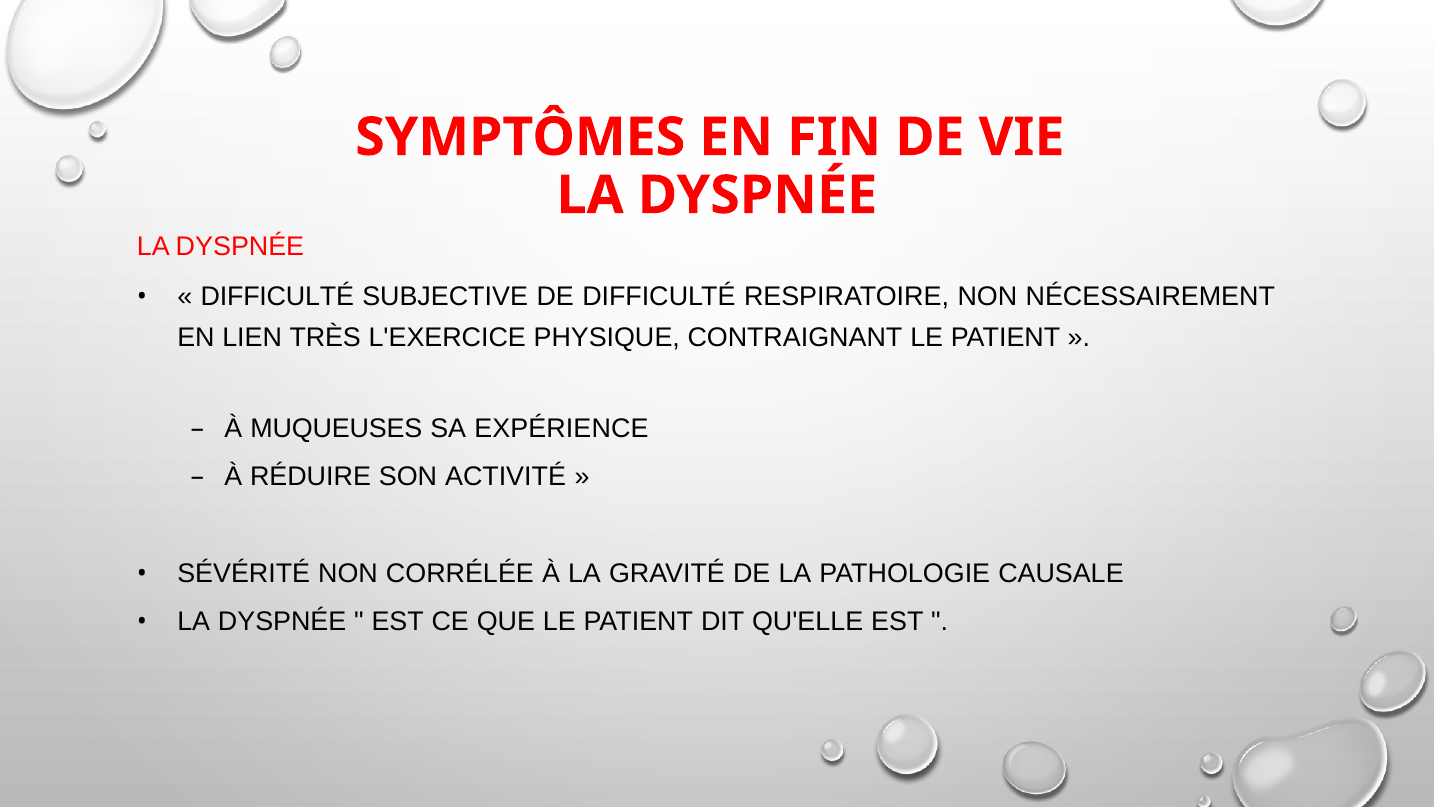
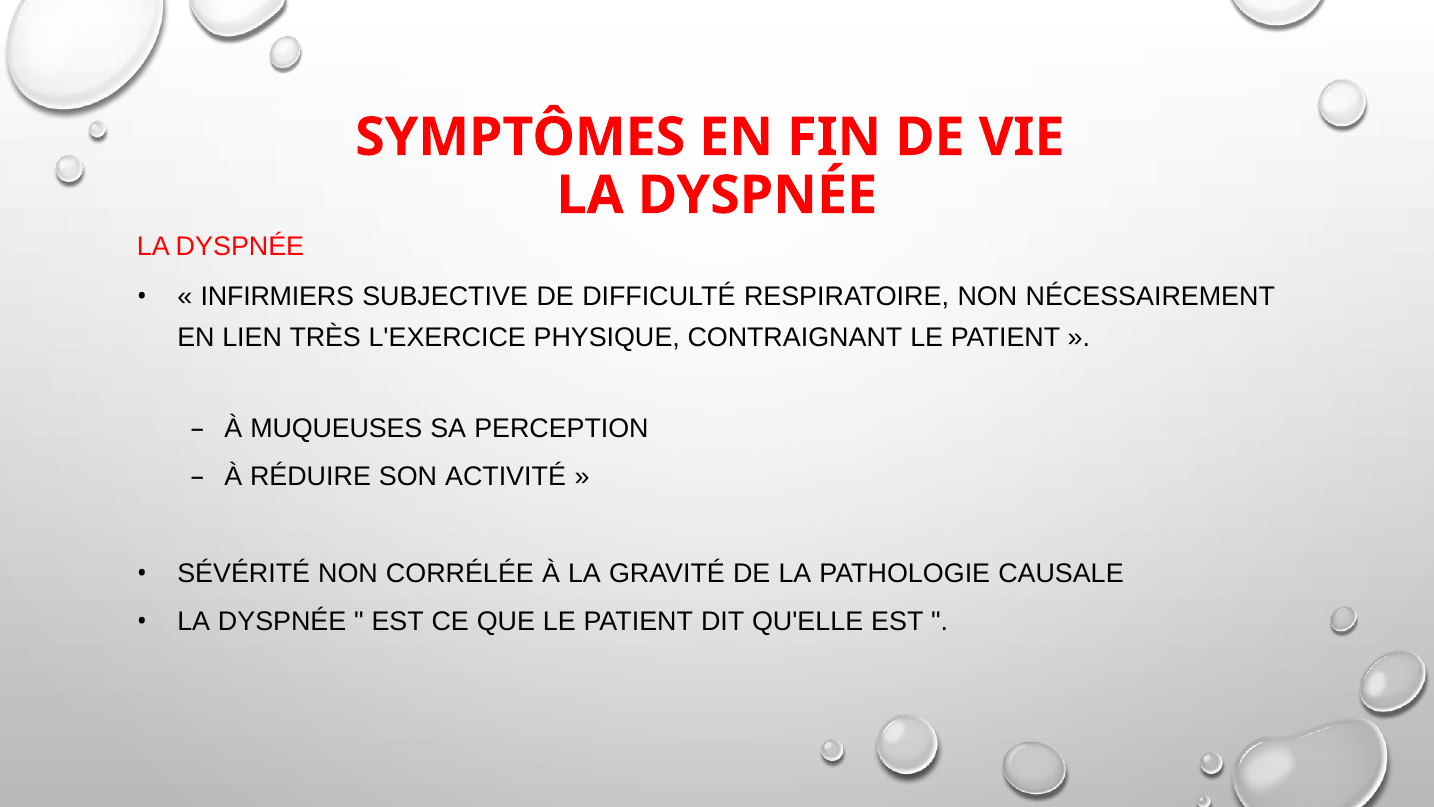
DIFFICULTÉ: DIFFICULTÉ -> INFIRMIERS (277, 297)
EXPÉRIENCE: EXPÉRIENCE -> PERCEPTION (561, 428)
